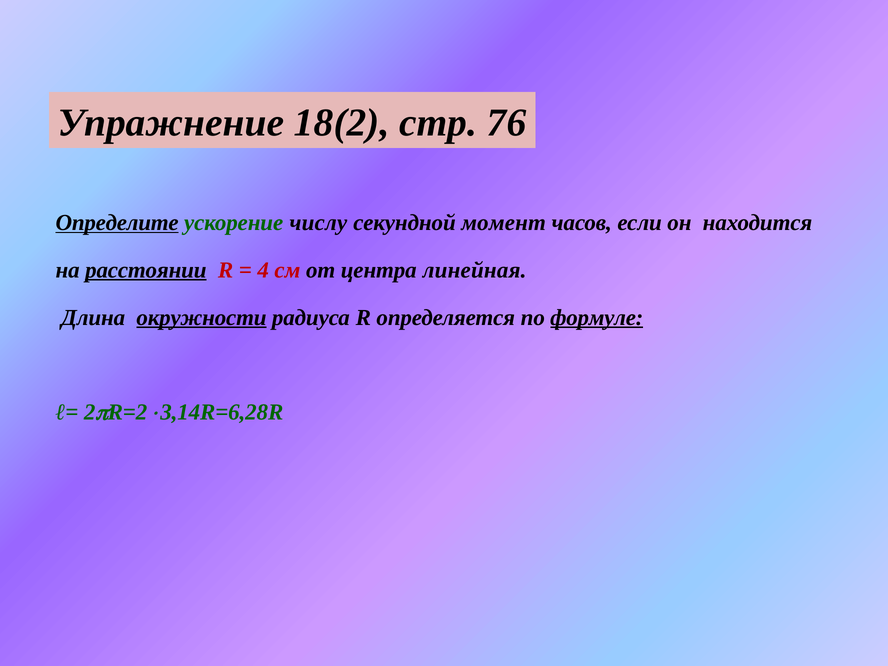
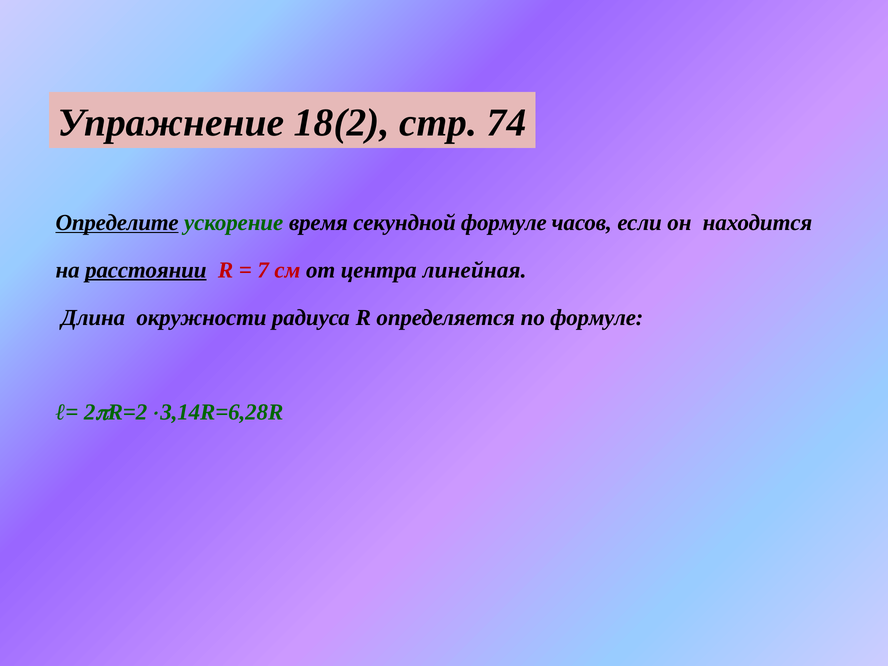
76: 76 -> 74 (507, 123)
числу: числу -> время (318, 223)
секундной момент: момент -> формуле (504, 223)
4: 4 -> 7 (263, 270)
окружности underline: present -> none (202, 317)
формуле underline: present -> none (597, 317)
